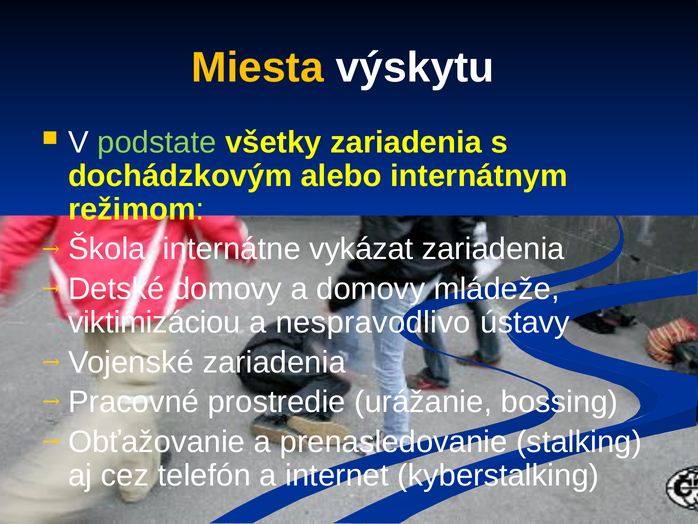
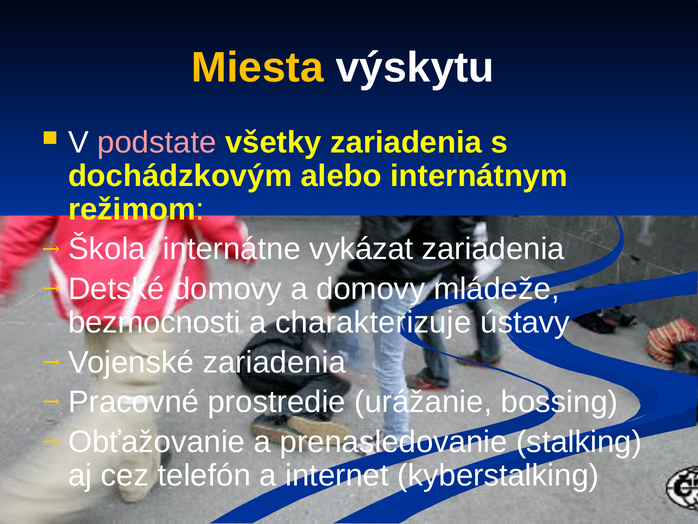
podstate colour: light green -> pink (157, 142)
viktimizáciou: viktimizáciou -> bezmocnosti (154, 322)
nespravodlivo: nespravodlivo -> charakterizuje (373, 322)
